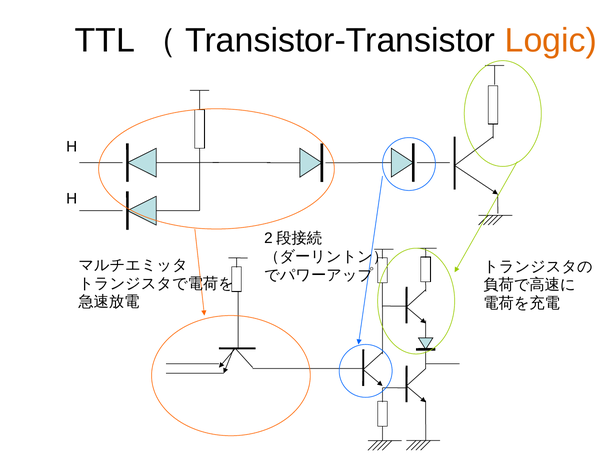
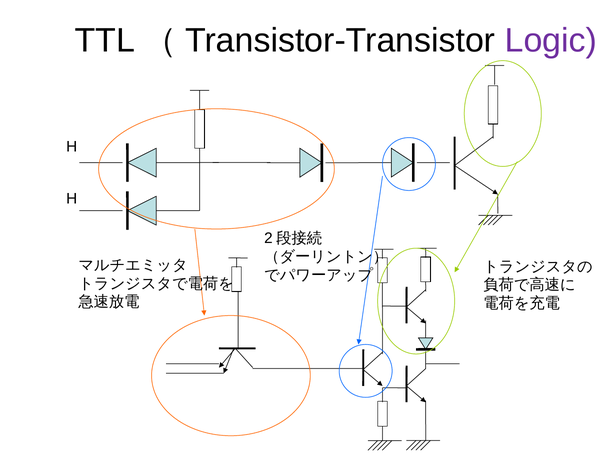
Logic colour: orange -> purple (551, 41)
